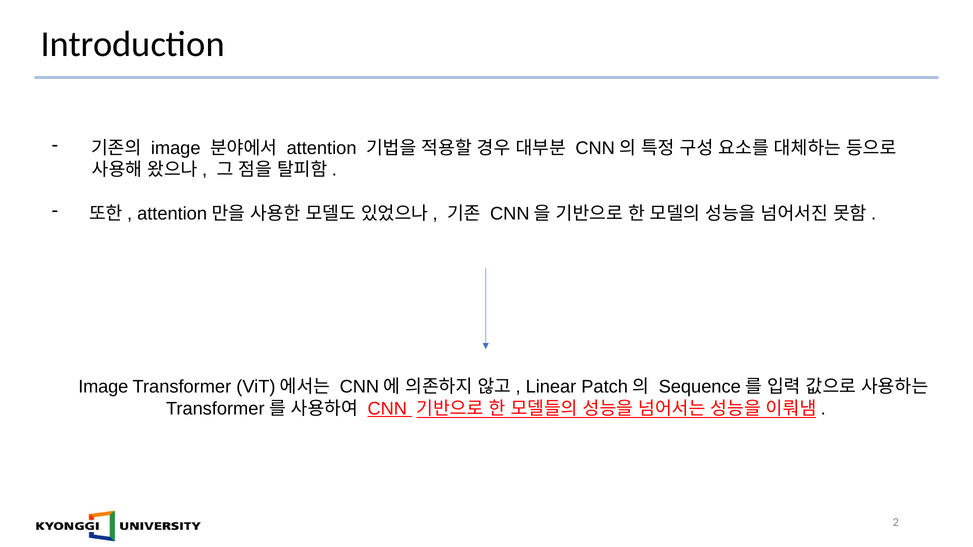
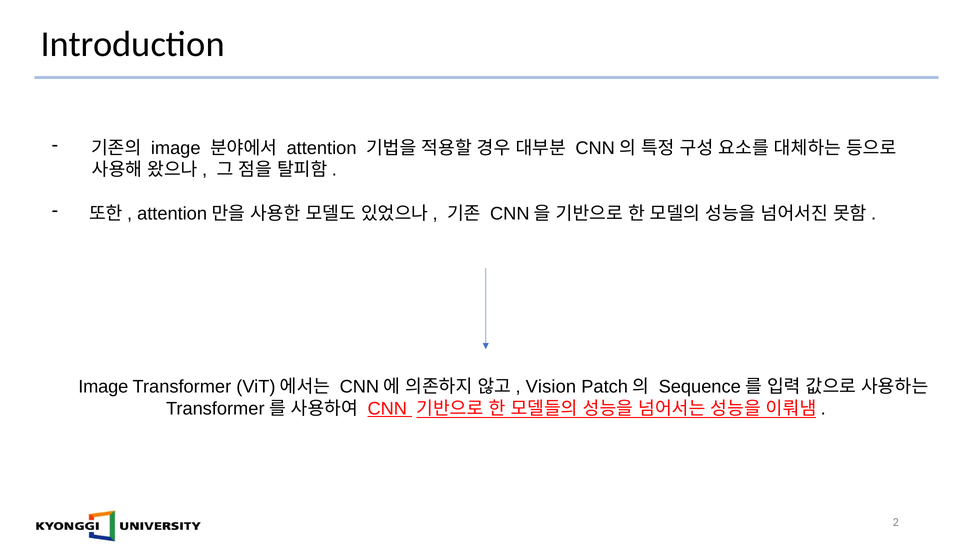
Linear: Linear -> Vision (551, 387)
